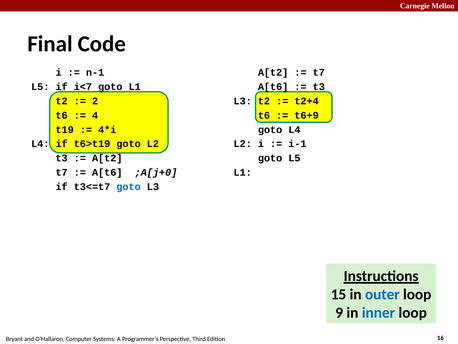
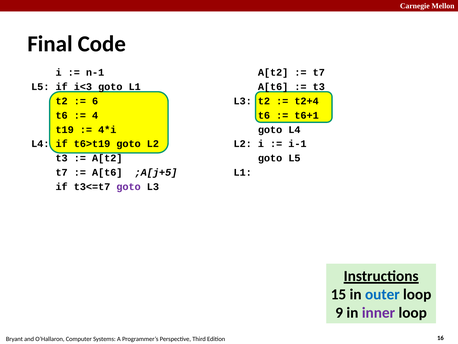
i<7: i<7 -> i<3 (83, 87)
2: 2 -> 6 (95, 101)
t6+9: t6+9 -> t6+1 (307, 115)
;A[j+0: ;A[j+0 -> ;A[j+5 (156, 172)
goto colour: blue -> purple (129, 186)
inner colour: blue -> purple (378, 312)
